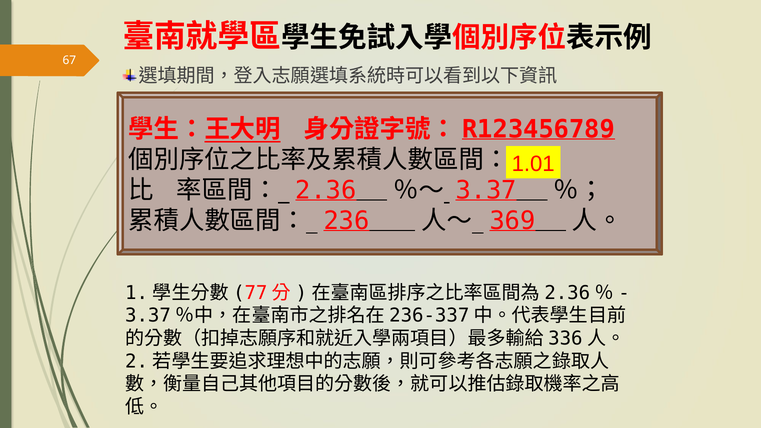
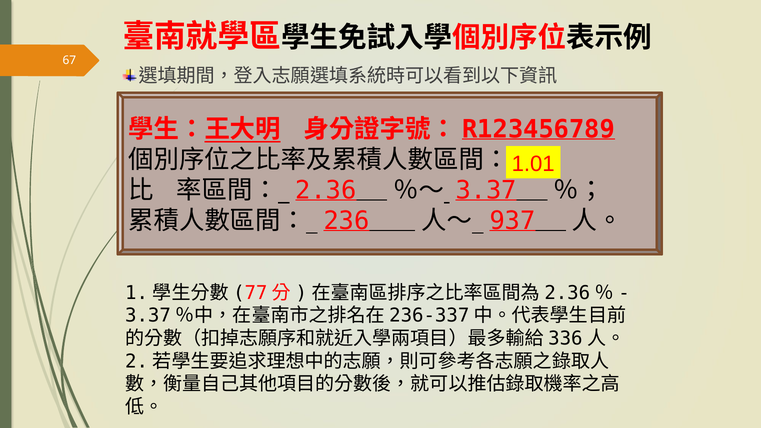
369: 369 -> 937 (512, 221)
